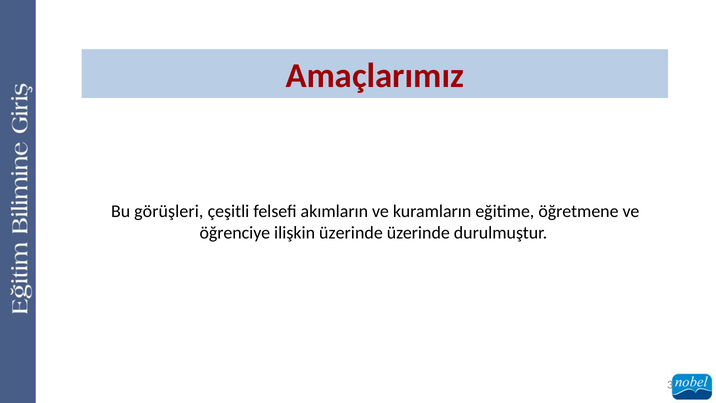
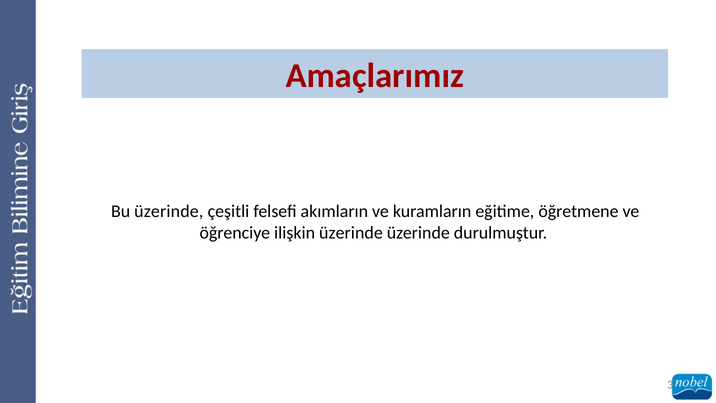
Bu görüşleri: görüşleri -> üzerinde (169, 211)
